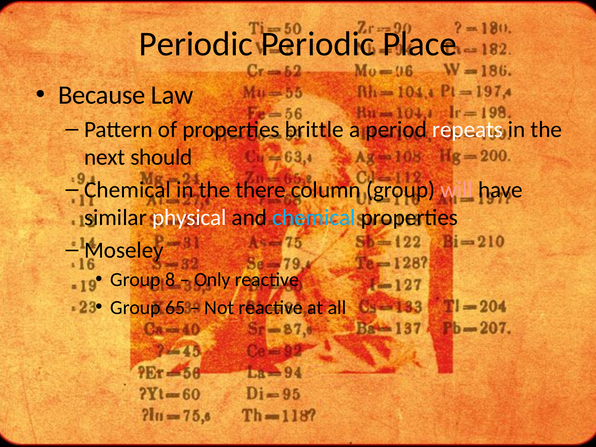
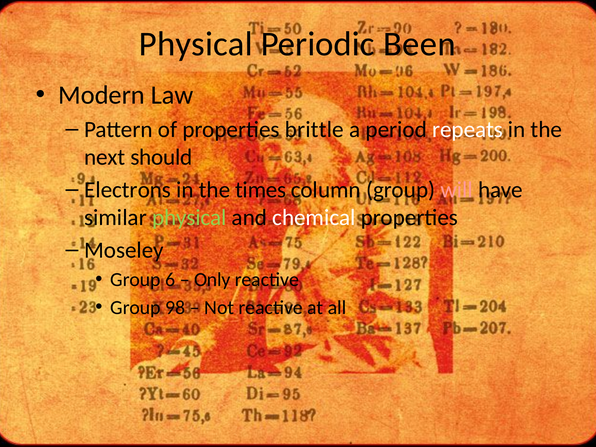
Periodic: Periodic -> Physical (196, 44)
Place: Place -> Been (419, 44)
Because: Because -> Modern (102, 95)
Chemical: Chemical -> Electrons (128, 190)
there: there -> times (261, 190)
physical colour: white -> light green (189, 218)
chemical colour: light blue -> white (314, 218)
8: 8 -> 6 (170, 280)
65: 65 -> 98 (175, 307)
